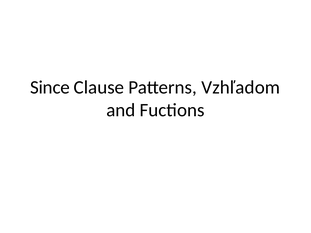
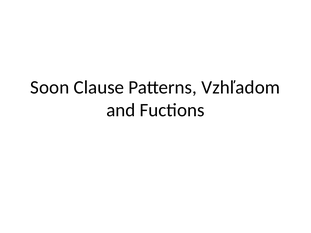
Since: Since -> Soon (50, 87)
